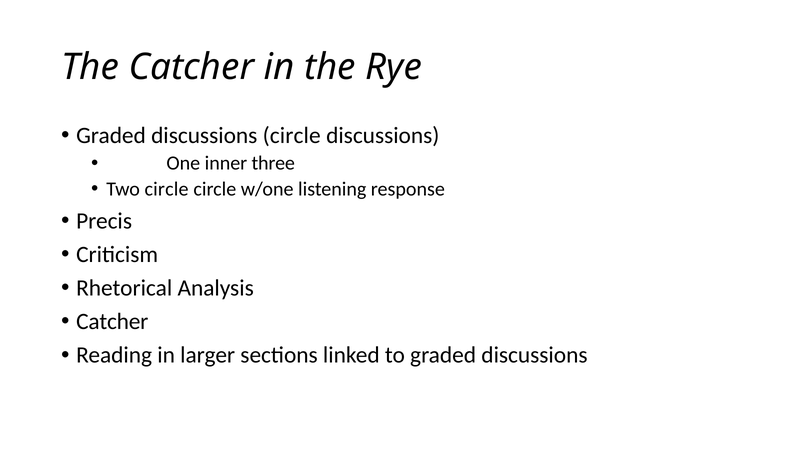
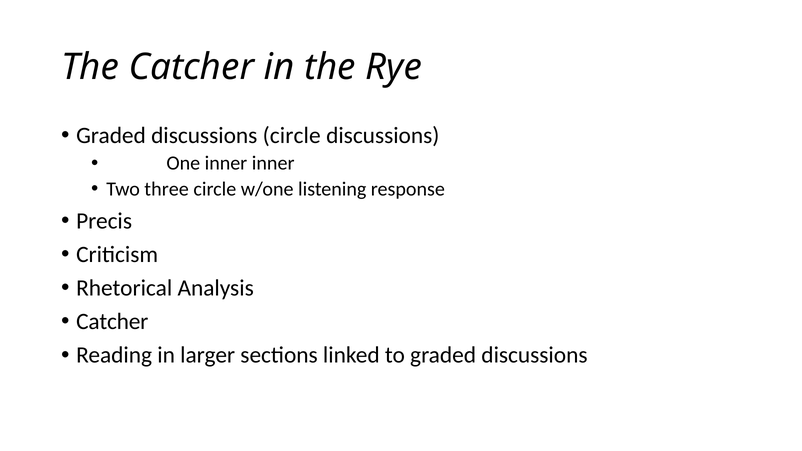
inner three: three -> inner (273, 163)
Two circle: circle -> three (167, 189)
